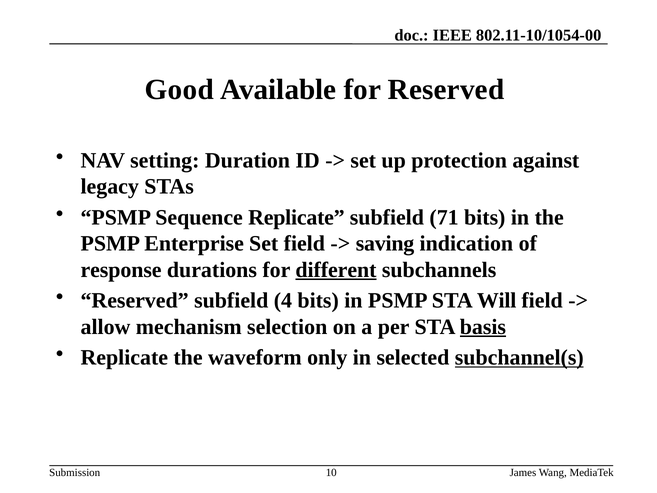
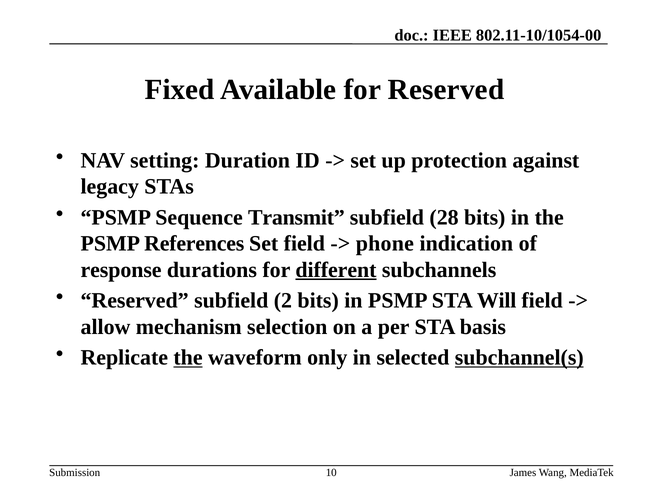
Good: Good -> Fixed (180, 90)
Sequence Replicate: Replicate -> Transmit (296, 217)
71: 71 -> 28 (444, 217)
Enterprise: Enterprise -> References (194, 244)
saving: saving -> phone (385, 244)
4: 4 -> 2 (283, 300)
basis underline: present -> none (483, 327)
the underline: none -> present (188, 357)
